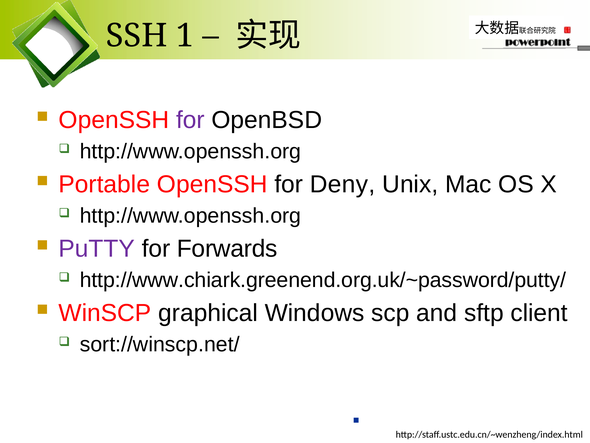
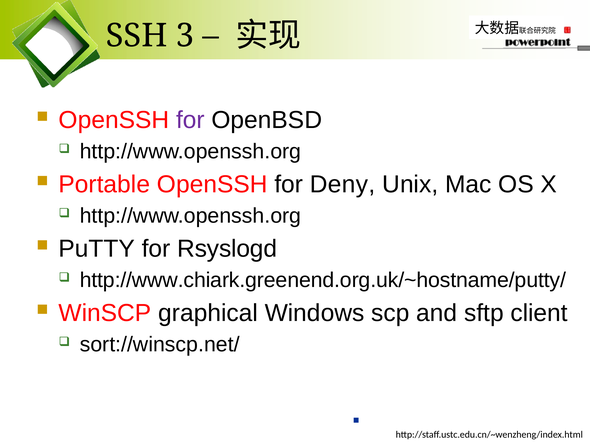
1: 1 -> 3 (185, 35)
PuTTY colour: purple -> black (97, 248)
Forwards: Forwards -> Rsyslogd (227, 248)
http://www.chiark.greenend.org.uk/~password/putty/: http://www.chiark.greenend.org.uk/~password/putty/ -> http://www.chiark.greenend.org.uk/~hostname/putty/ (323, 280)
